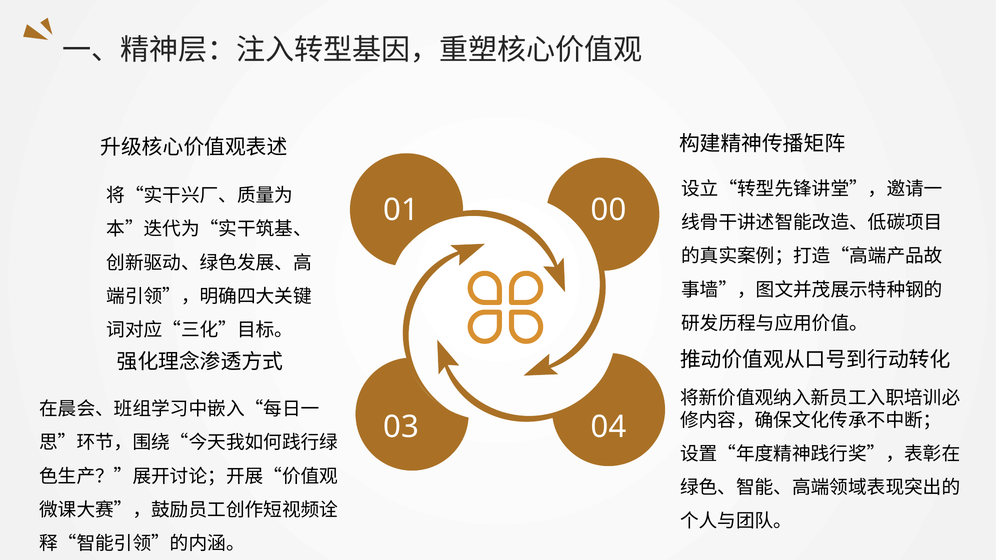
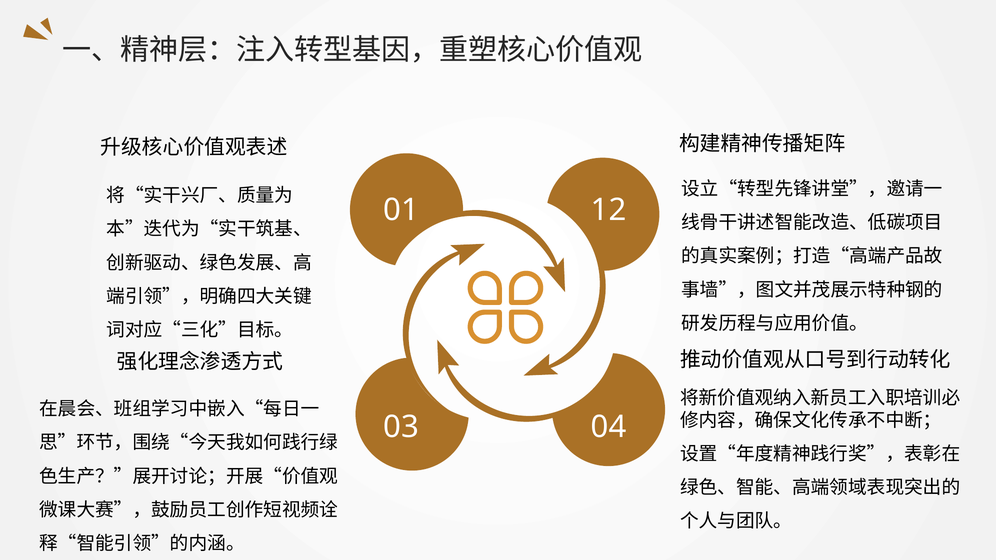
00: 00 -> 12 (609, 210)
